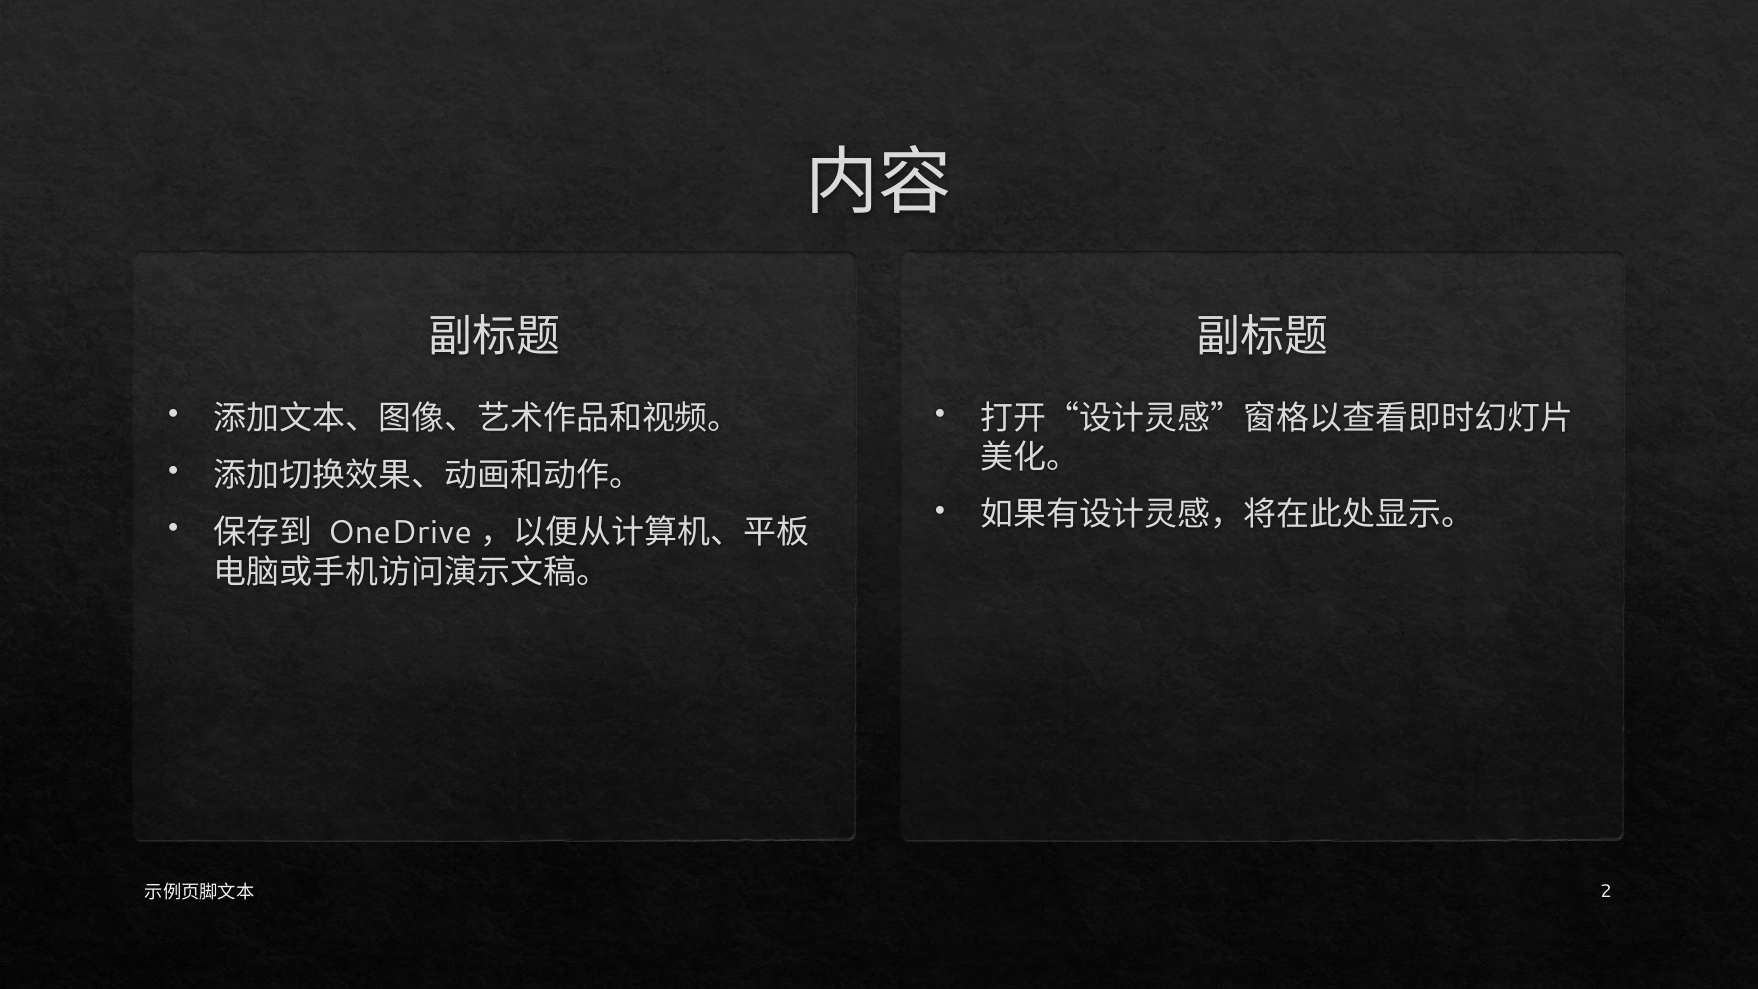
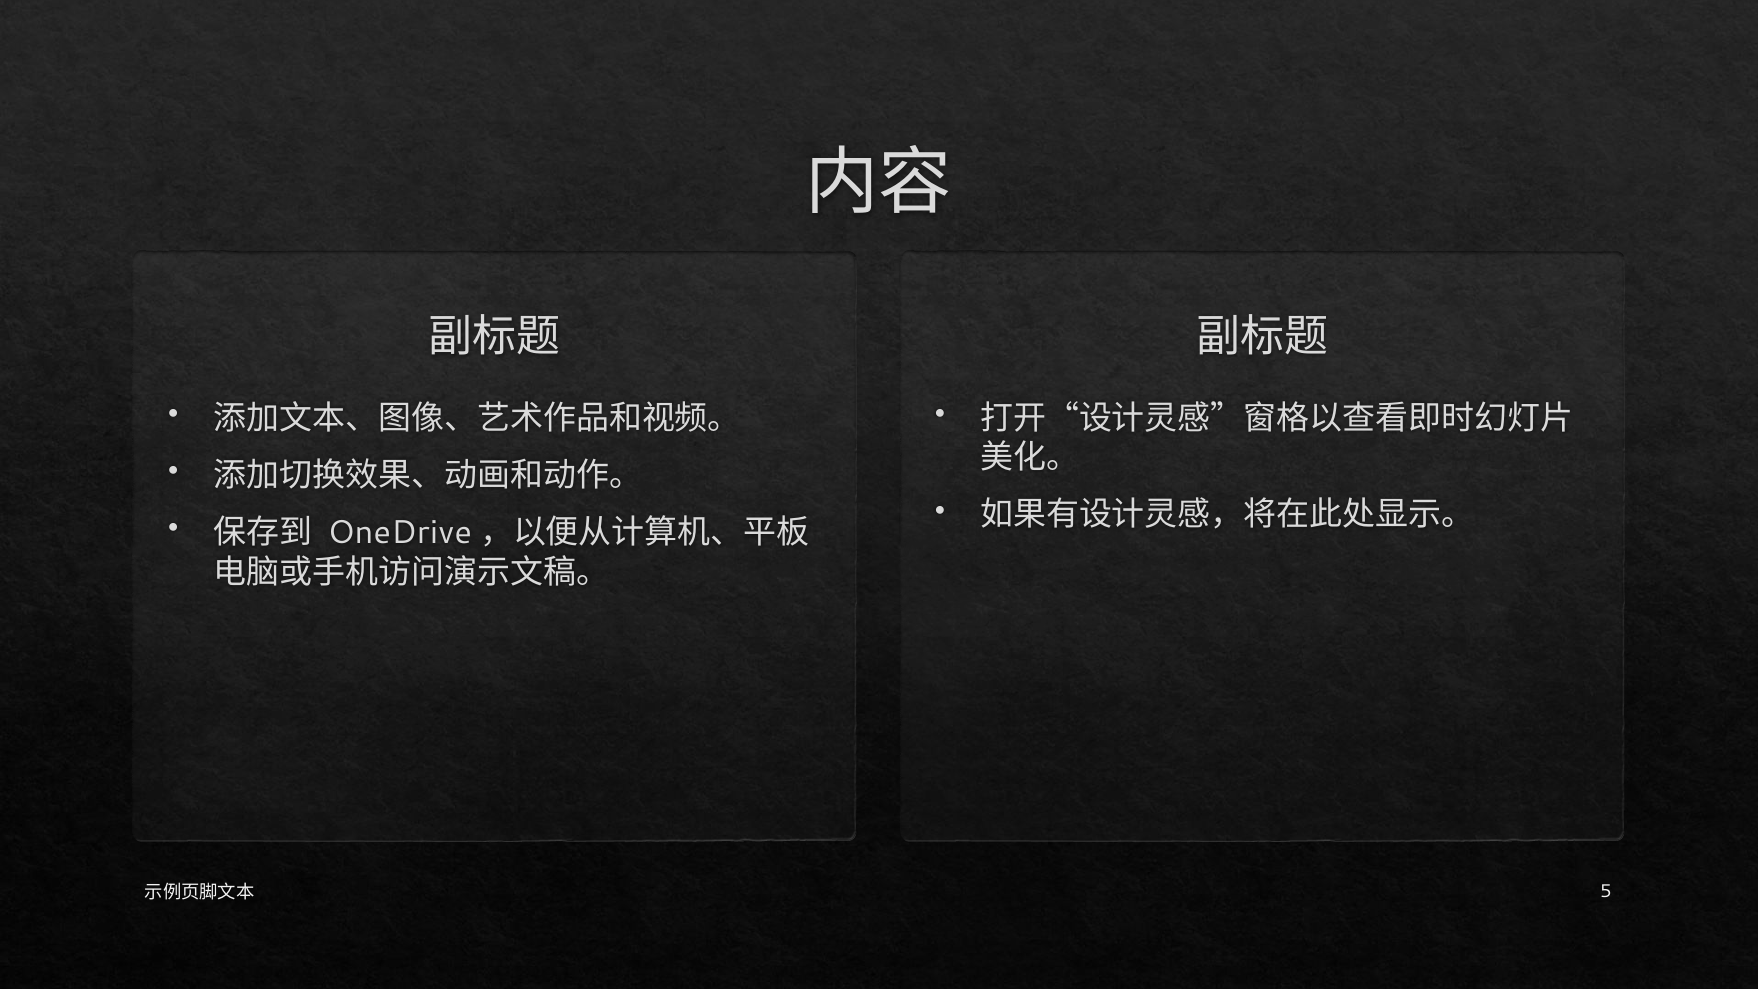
2: 2 -> 5 (1606, 891)
